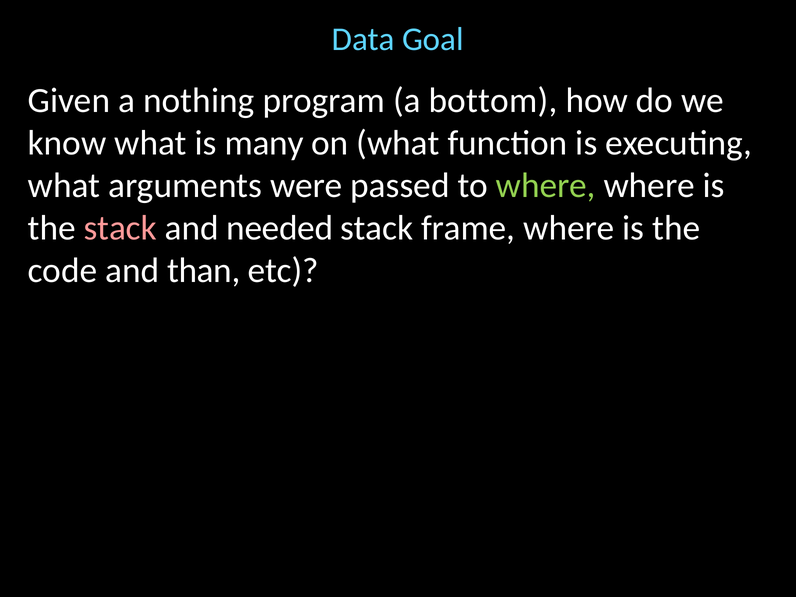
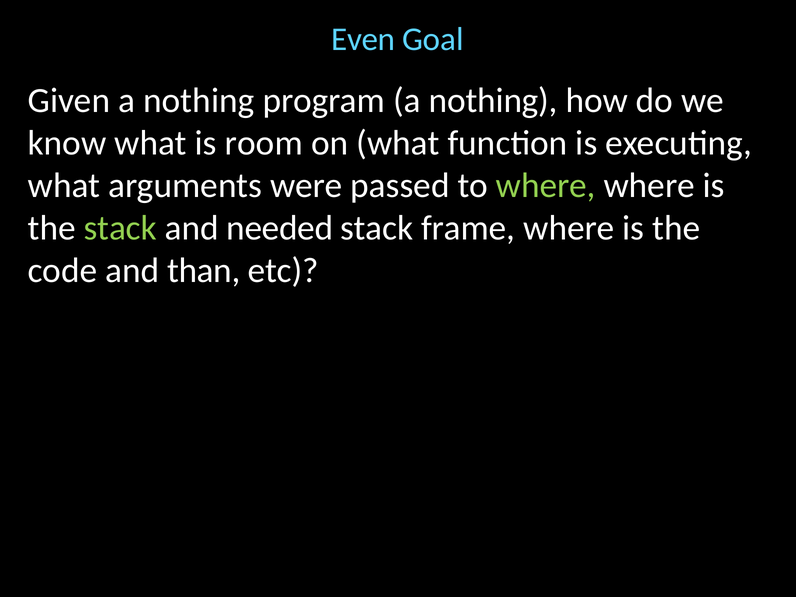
Data: Data -> Even (363, 39)
program a bottom: bottom -> nothing (493, 101)
many: many -> room (264, 143)
stack colour: pink -> light green (120, 228)
